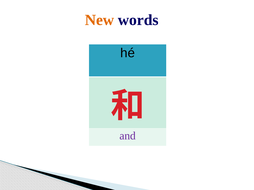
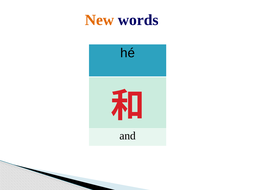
and colour: purple -> black (128, 136)
